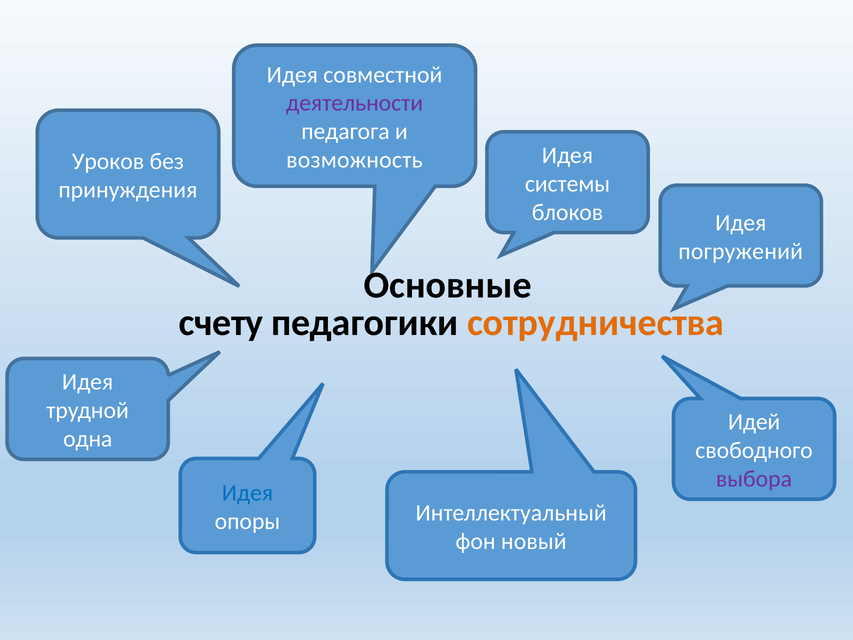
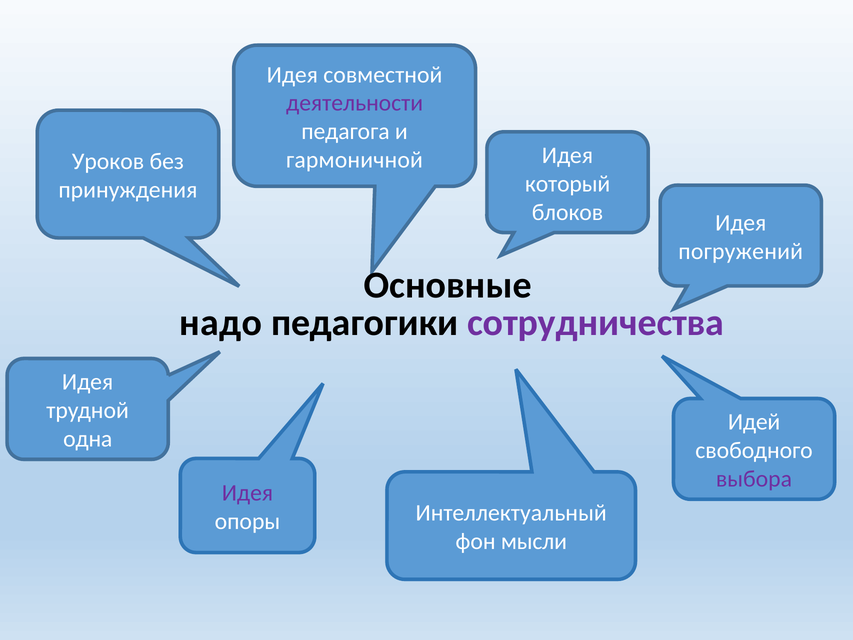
возможность: возможность -> гармоничной (354, 160)
системы: системы -> который (568, 184)
счету: счету -> надо (221, 323)
сотрудничества colour: orange -> purple (596, 323)
Идея colour: blue -> purple (247, 493)
новый: новый -> мысли (534, 541)
